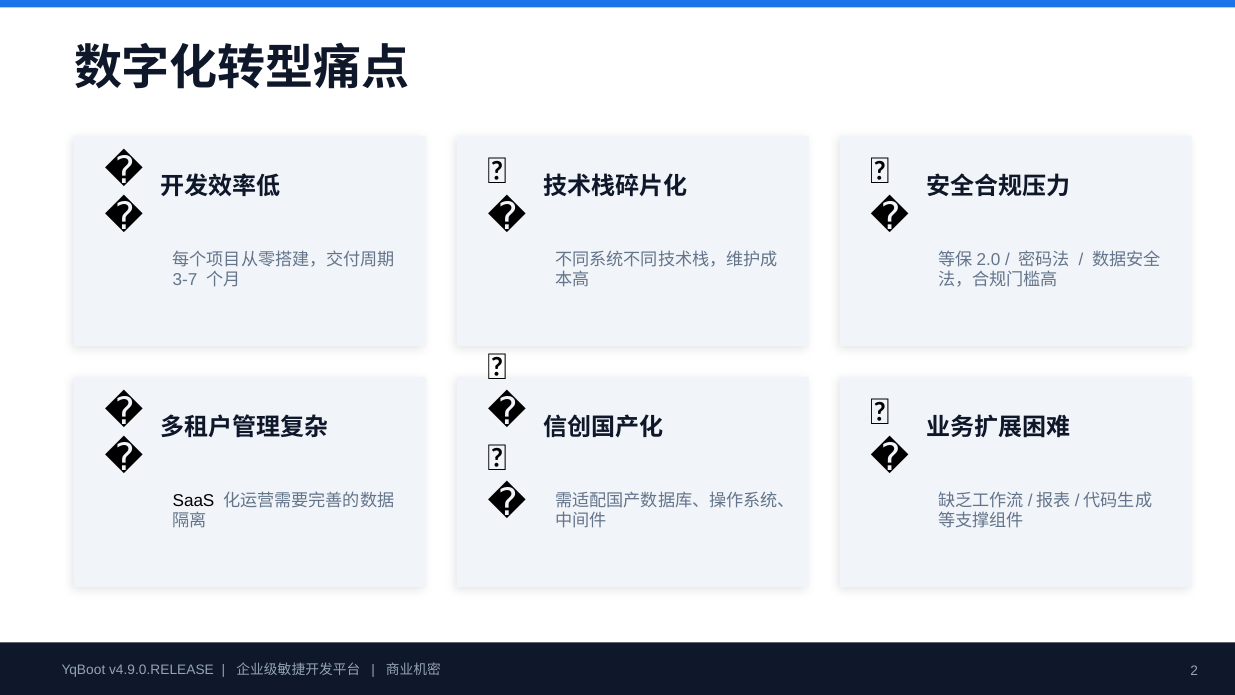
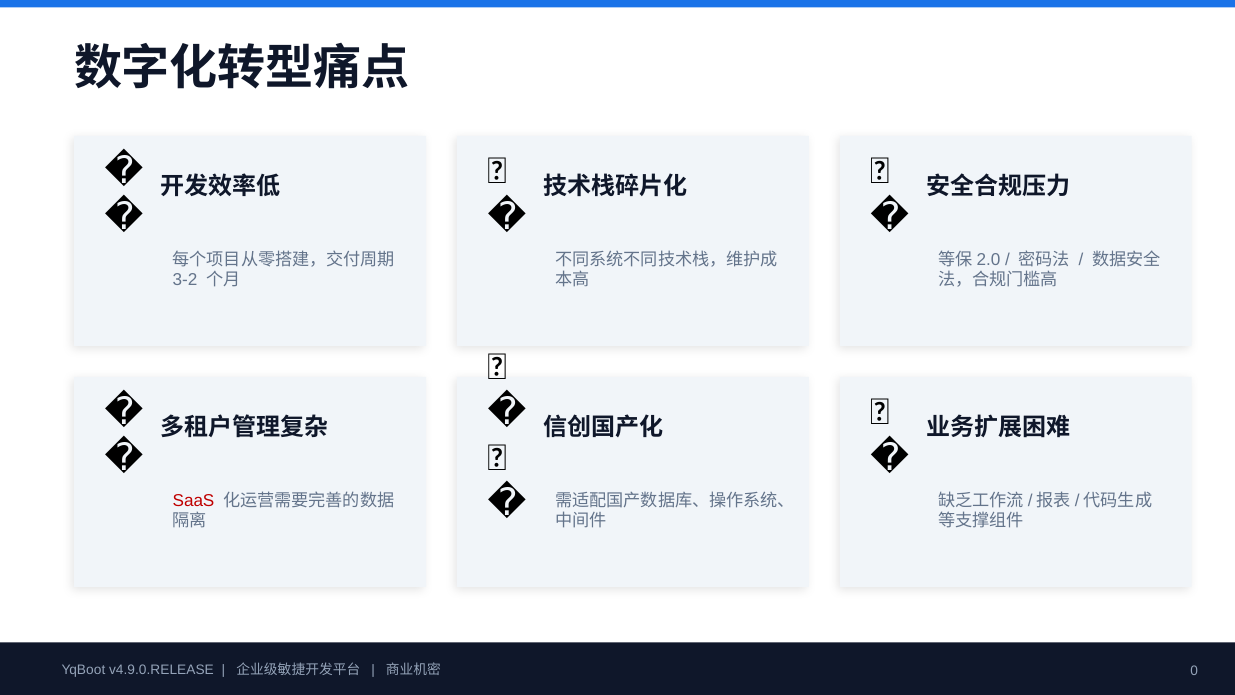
3-7: 3-7 -> 3-2 (185, 280)
SaaS colour: black -> red (194, 500)
2: 2 -> 0 (1194, 671)
